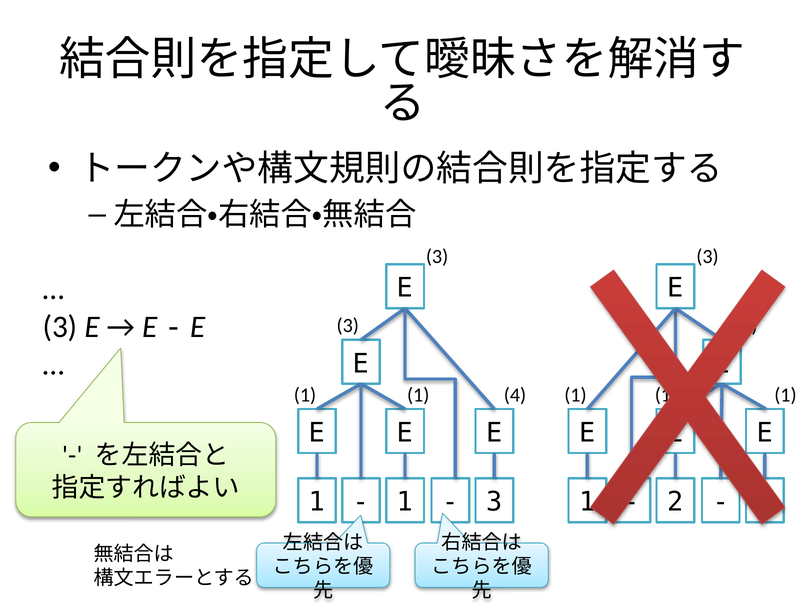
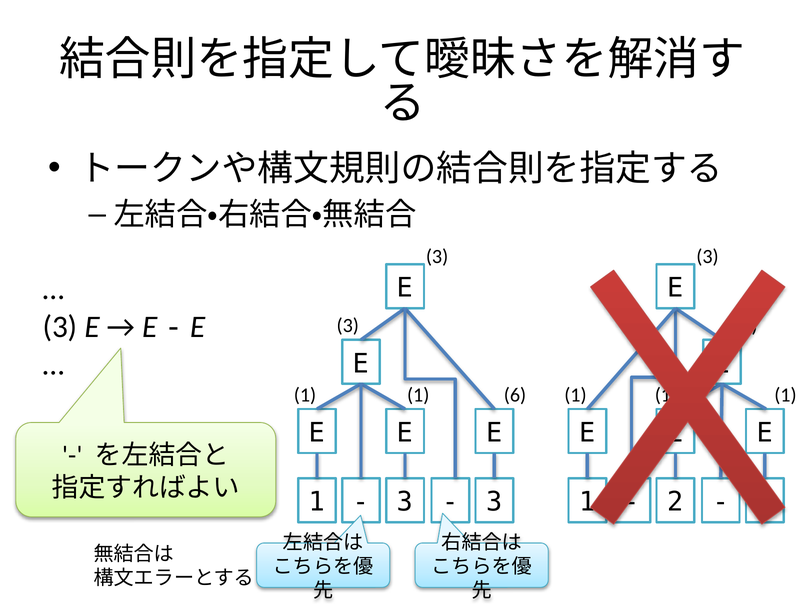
4: 4 -> 6 (515, 395)
1: 1 -> 3 (405, 502)
